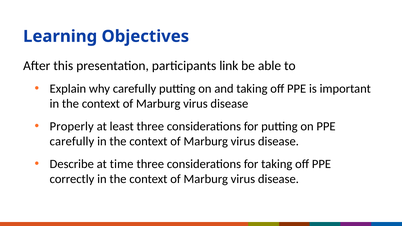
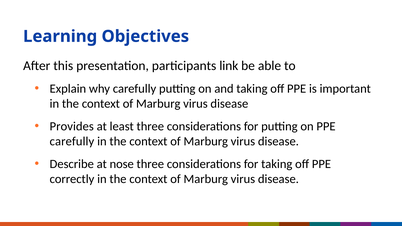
Properly: Properly -> Provides (72, 126)
time: time -> nose (122, 164)
